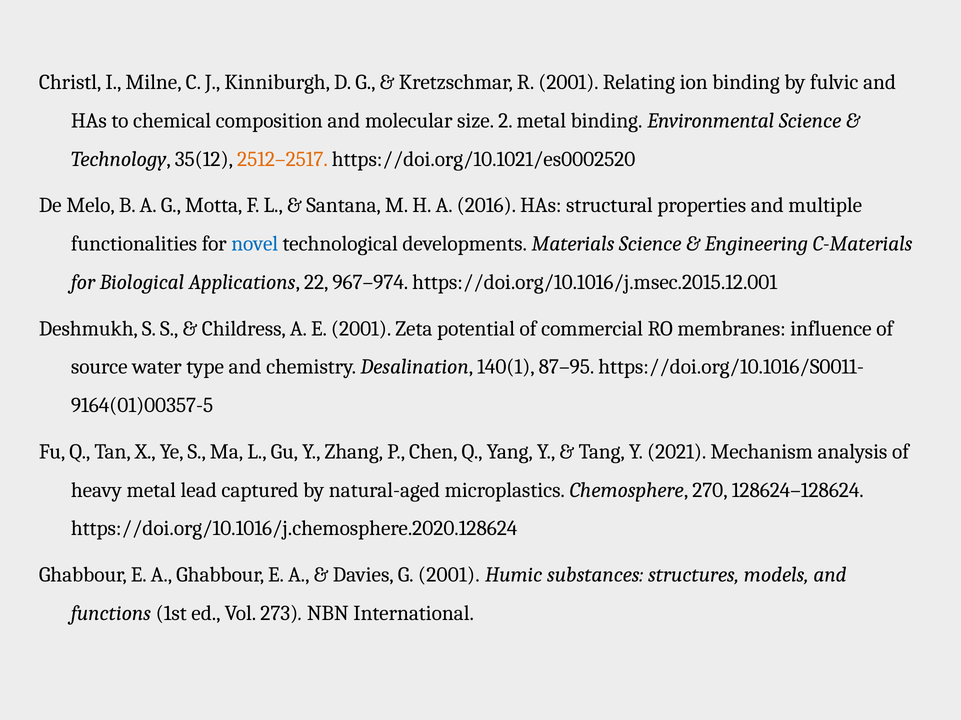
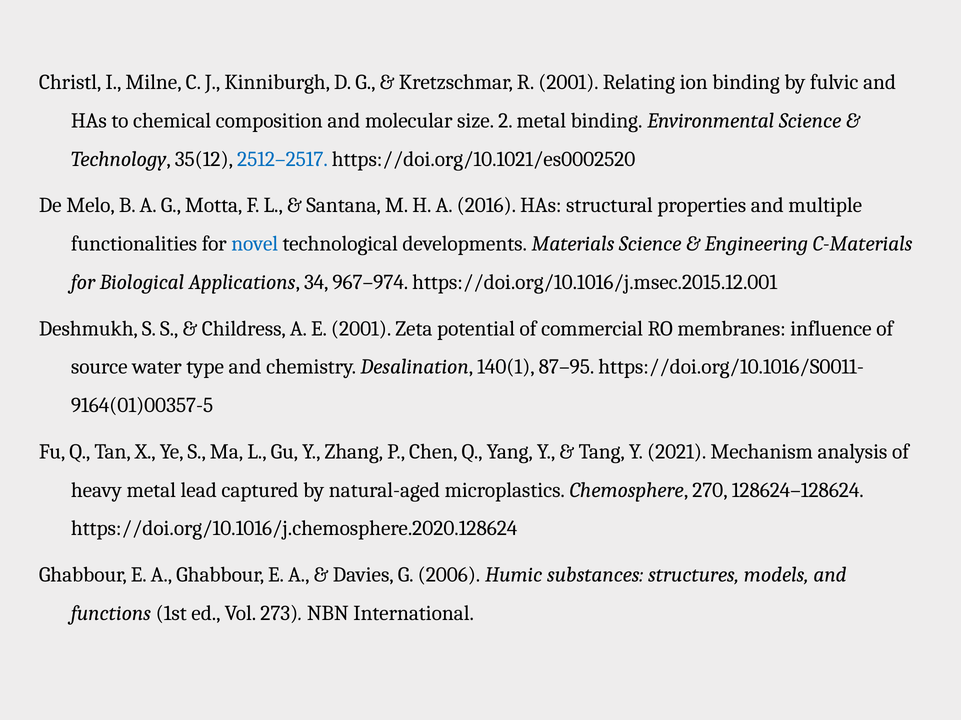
2512–2517 colour: orange -> blue (282, 159)
22: 22 -> 34 (316, 282)
G 2001: 2001 -> 2006 (449, 575)
